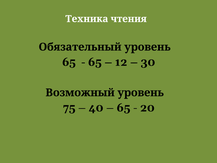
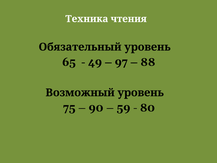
65: 65 -> 49 (95, 62)
12: 12 -> 97 (121, 62)
30: 30 -> 88 (148, 62)
40: 40 -> 90 (96, 108)
65: 65 -> 59 (123, 108)
20: 20 -> 80 (147, 108)
